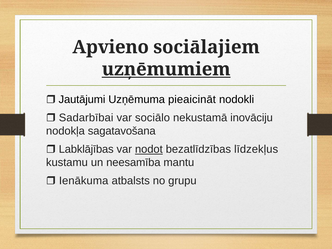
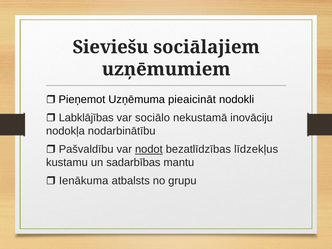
Apvieno: Apvieno -> Sieviešu (111, 47)
uzņēmumiem underline: present -> none (166, 69)
Jautājumi: Jautājumi -> Pieņemot (82, 99)
Sadarbībai: Sadarbībai -> Labklājības (86, 118)
sagatavošana: sagatavošana -> nodarbinātību (122, 131)
Labklājības: Labklājības -> Pašvaldību (86, 149)
neesamība: neesamība -> sadarbības (133, 163)
